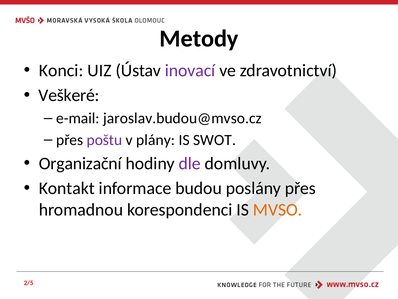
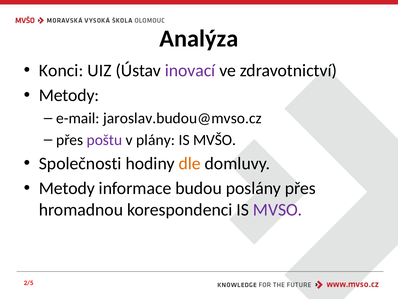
Metody: Metody -> Analýza (199, 39)
Veškeré: Veškeré -> Metody (69, 95)
SWOT: SWOT -> MVŠO (215, 140)
Organizační: Organizační -> Společnosti (80, 163)
dle colour: purple -> orange (190, 163)
Kontakt: Kontakt -> Metody (67, 188)
MVSO colour: orange -> purple (278, 209)
